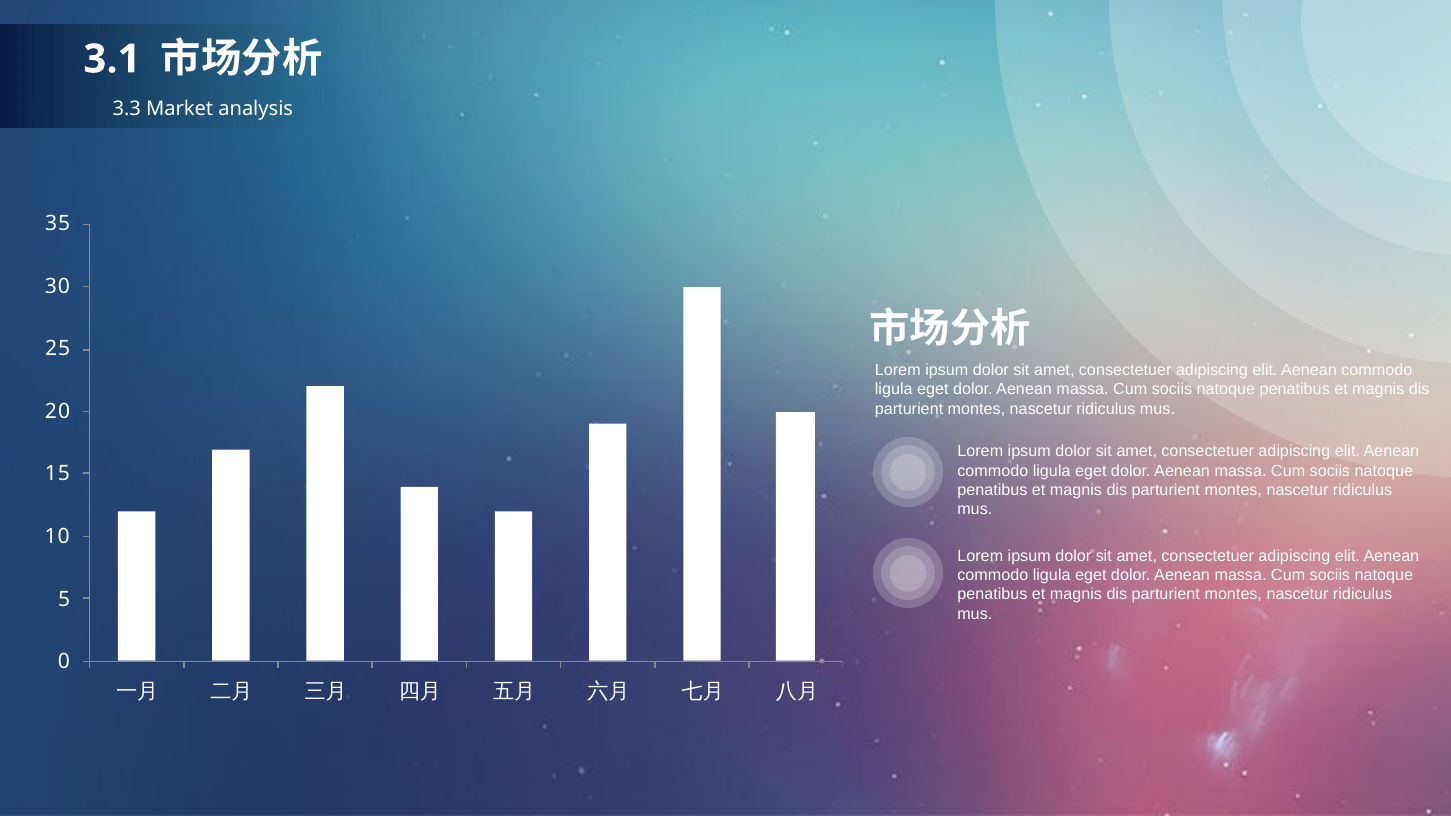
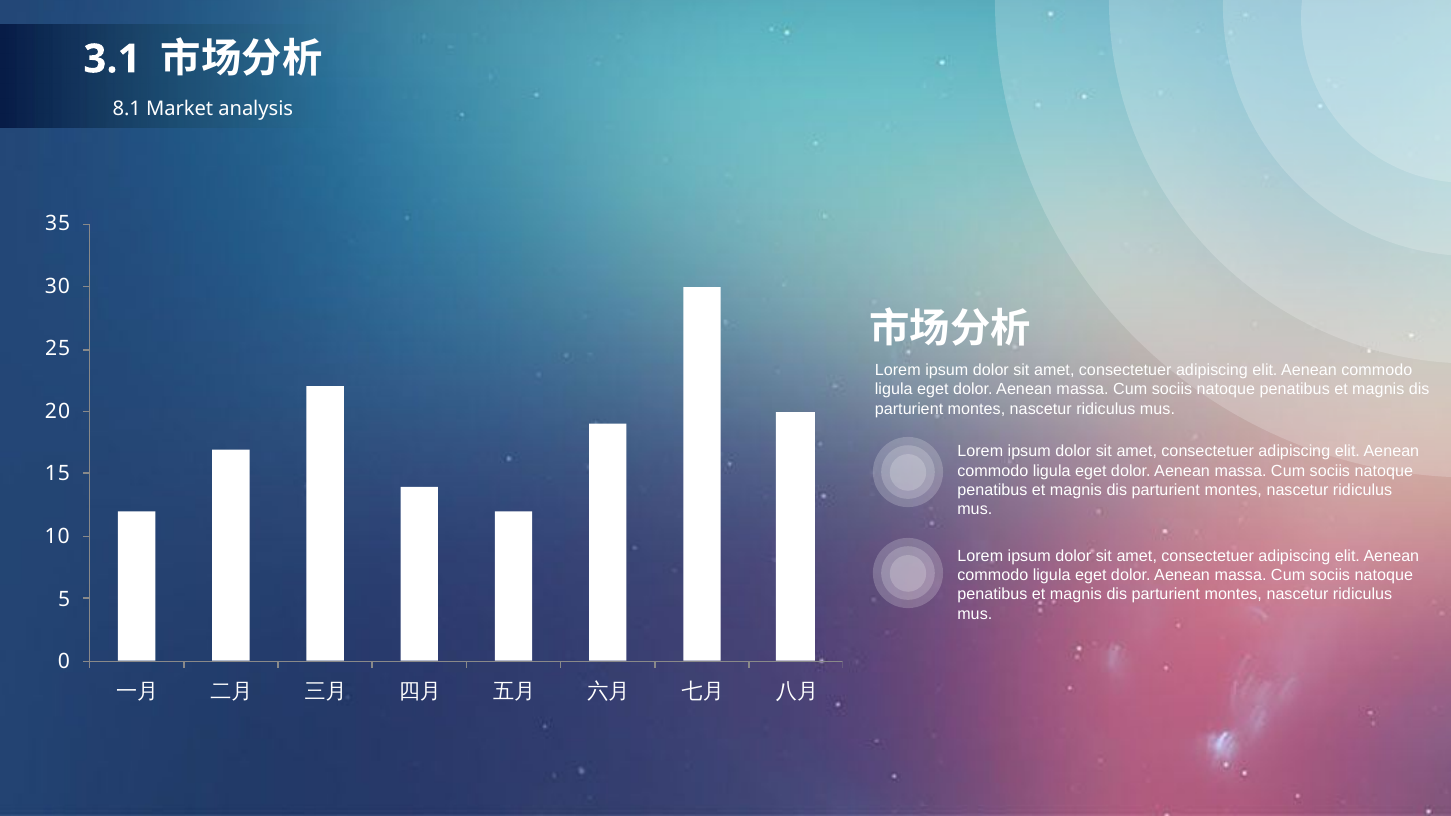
3.3: 3.3 -> 8.1 (127, 109)
